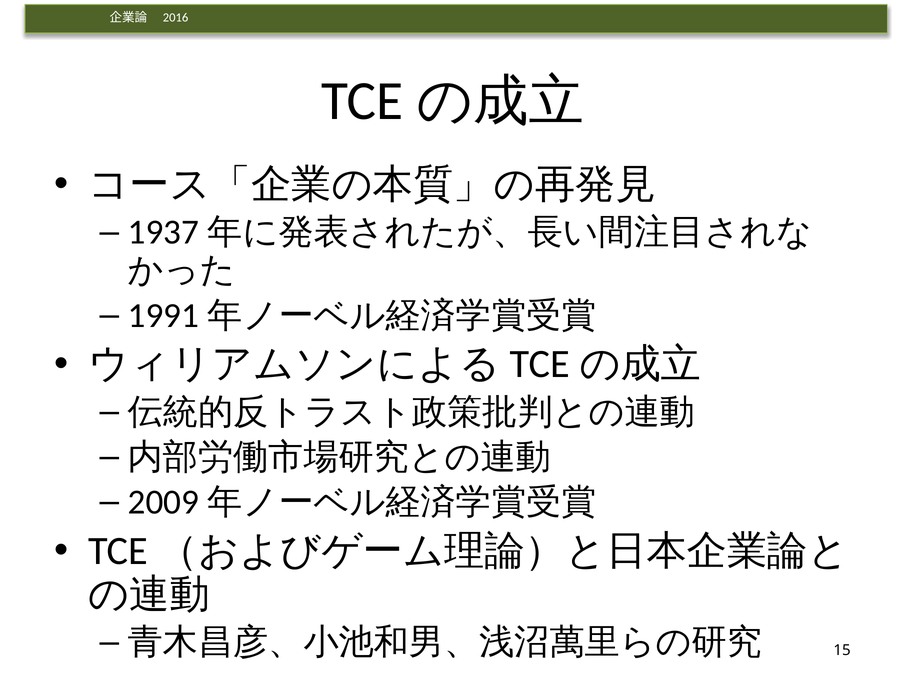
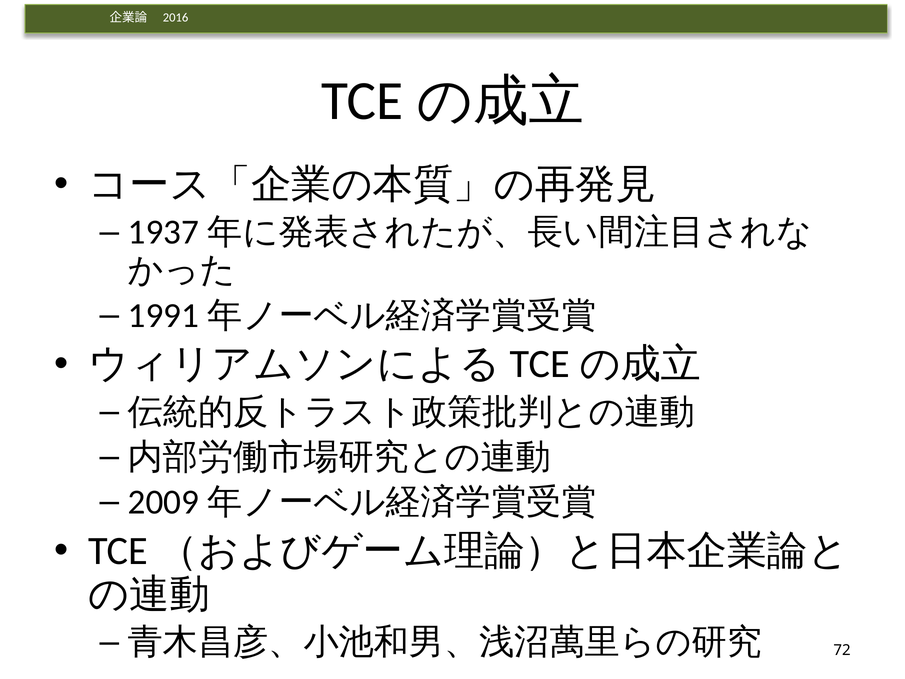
15: 15 -> 72 (842, 650)
